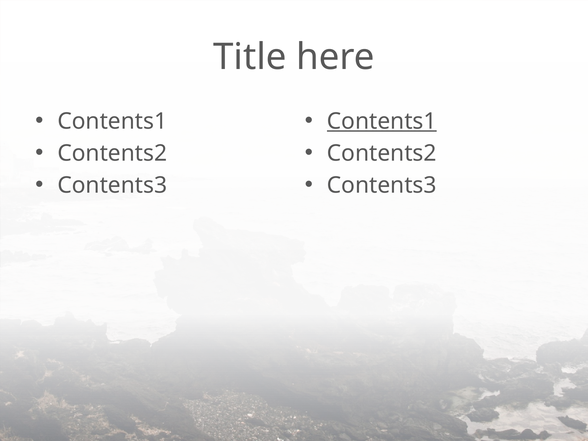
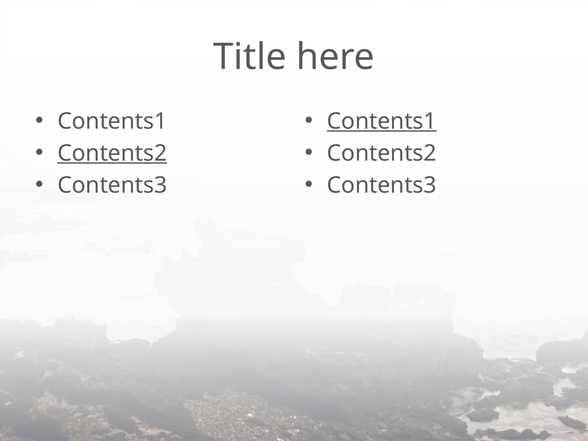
Contents2 underline: none -> present (112, 153)
